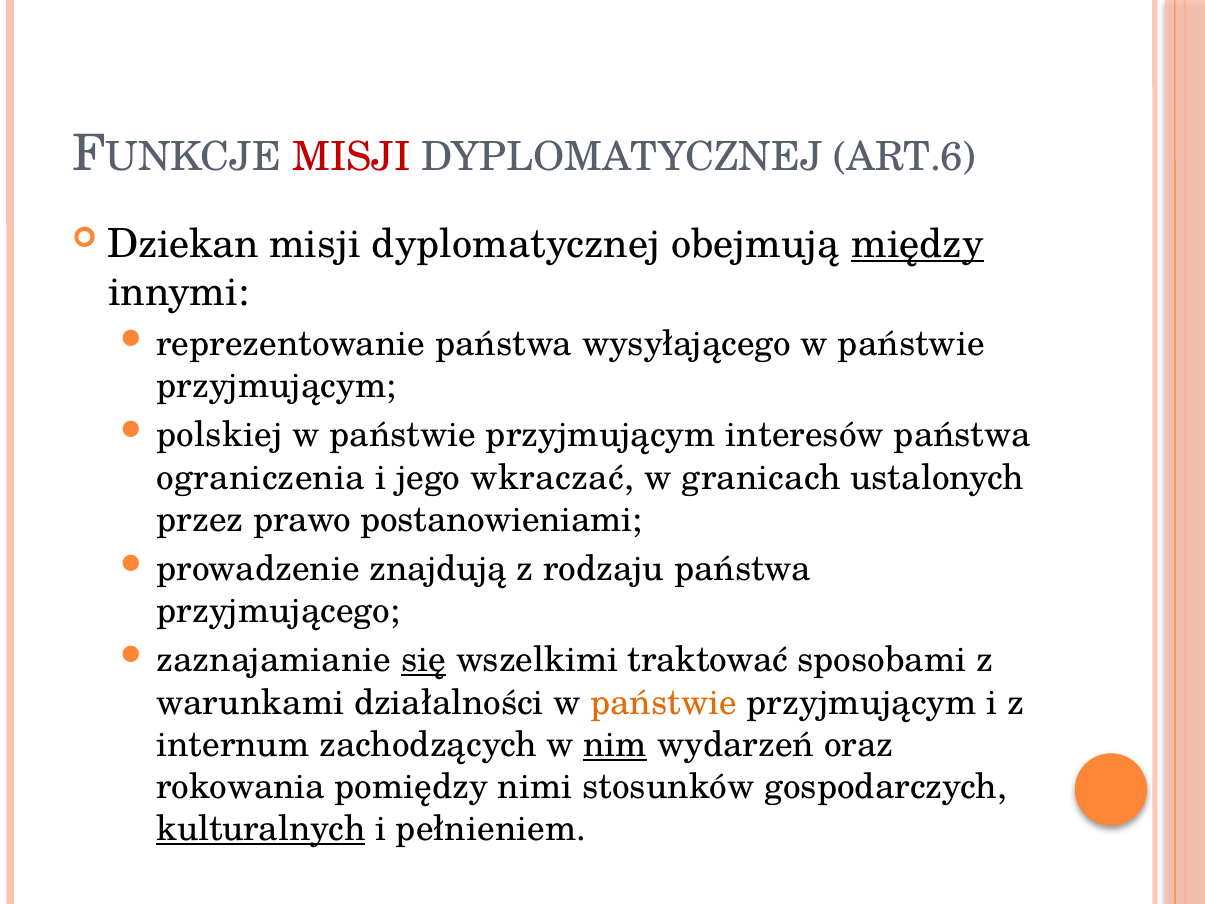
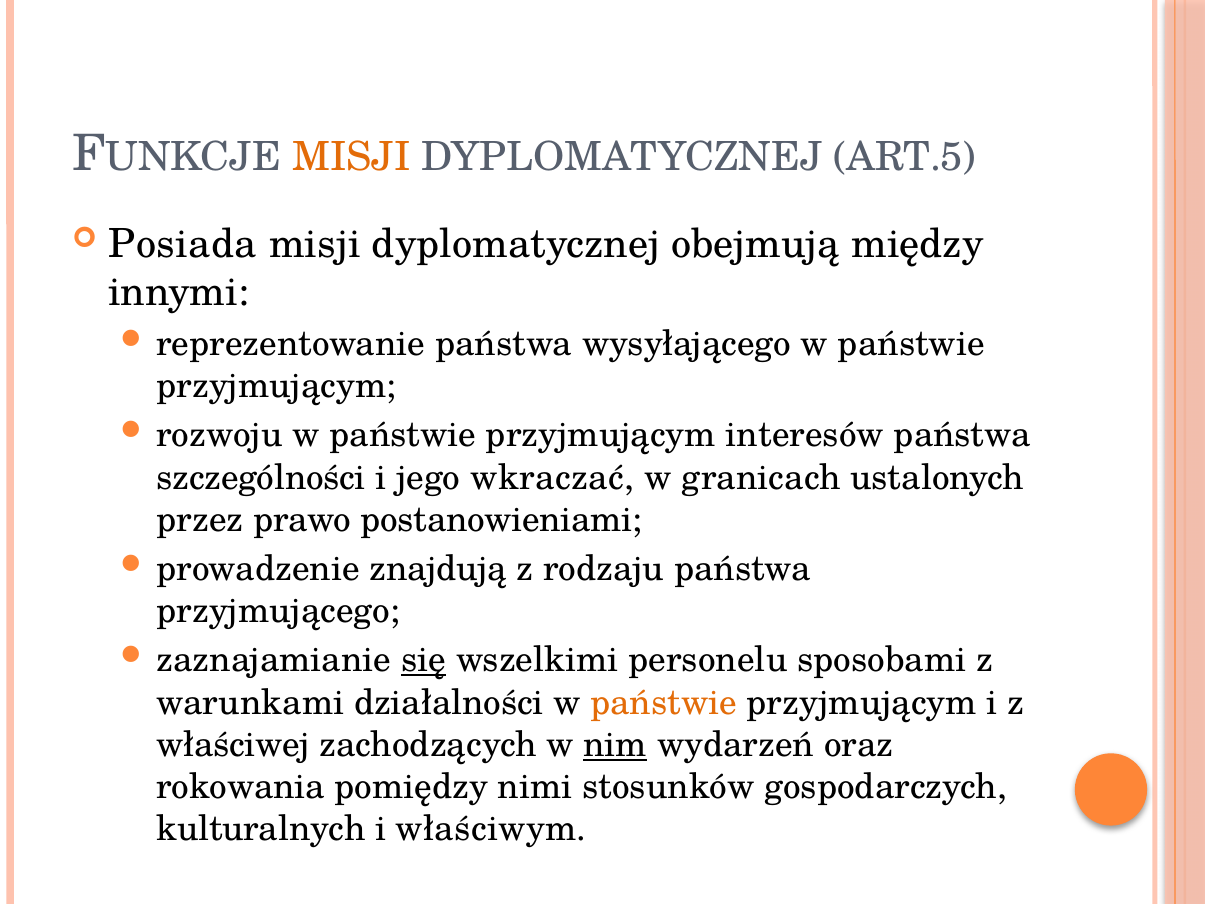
MISJI colour: red -> orange (351, 158)
ART.6: ART.6 -> ART.5 (905, 158)
Dziekan: Dziekan -> Posiada (183, 244)
między underline: present -> none (918, 244)
polskiej: polskiej -> rozwoju (220, 435)
ograniczenia: ograniczenia -> szczególności (261, 477)
traktować: traktować -> personelu (708, 660)
internum: internum -> właściwej (233, 744)
kulturalnych underline: present -> none (261, 829)
pełnieniem: pełnieniem -> właściwym (491, 829)
